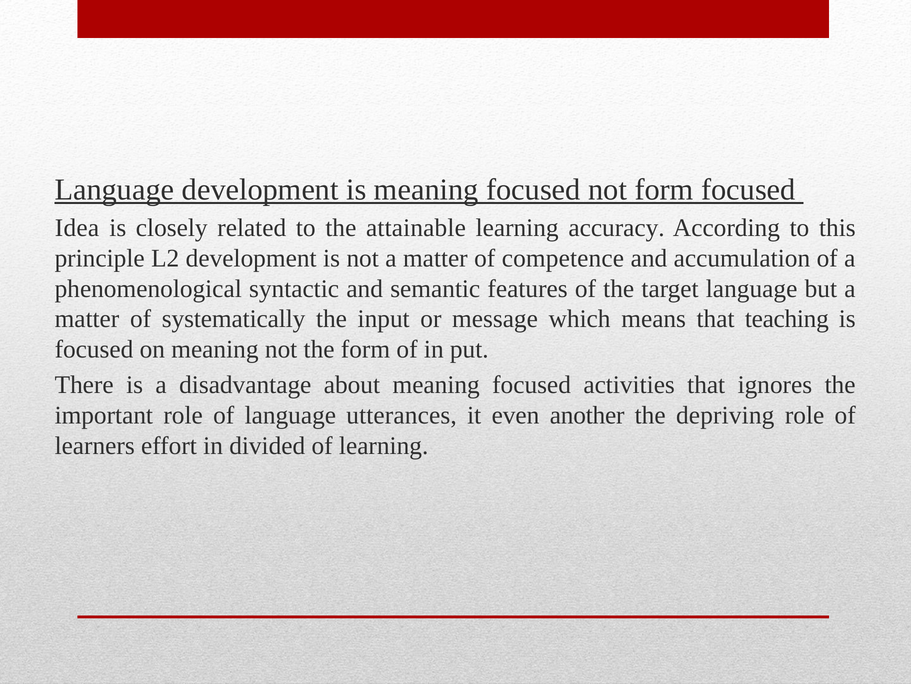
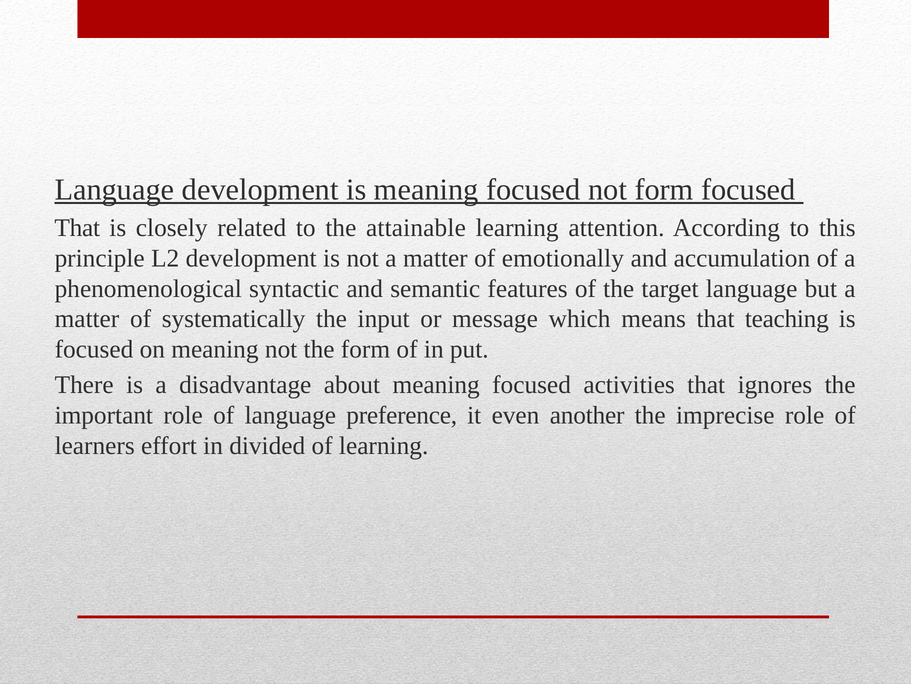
Idea: Idea -> That (77, 228)
accuracy: accuracy -> attention (616, 228)
competence: competence -> emotionally (563, 258)
utterances: utterances -> preference (402, 415)
depriving: depriving -> imprecise (725, 415)
